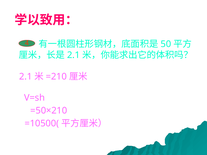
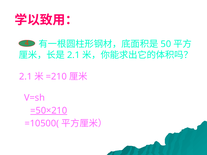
=50×210 underline: none -> present (49, 111)
